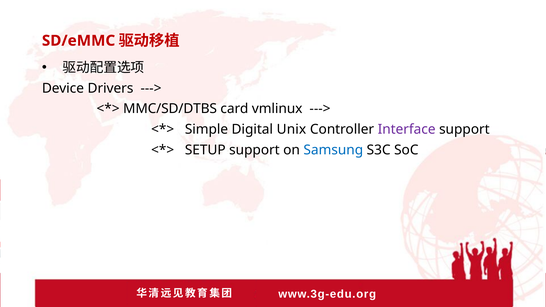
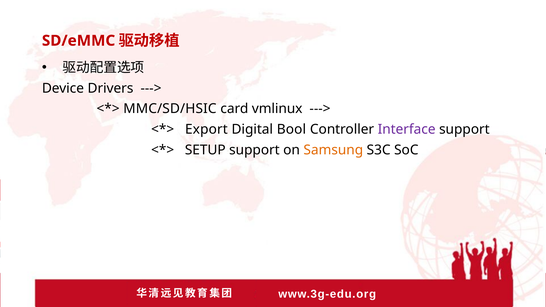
MMC/SD/DTBS: MMC/SD/DTBS -> MMC/SD/HSIC (170, 109)
Simple: Simple -> Export (206, 130)
Unix: Unix -> Bool (291, 130)
Samsung colour: blue -> orange (333, 150)
